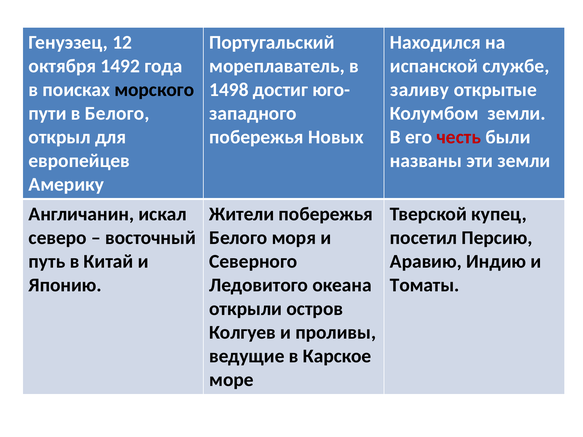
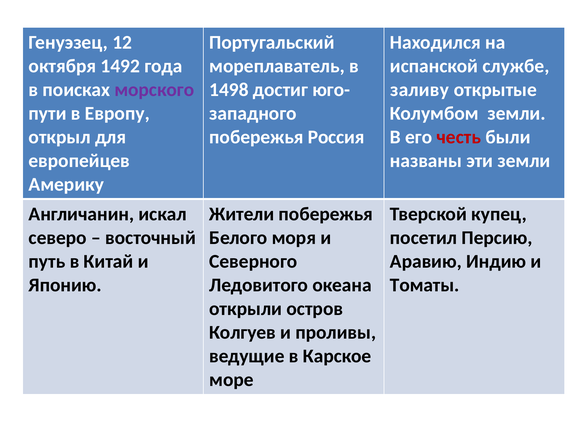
морского colour: black -> purple (154, 90)
в Белого: Белого -> Европу (117, 113)
Новых: Новых -> Россия (336, 137)
